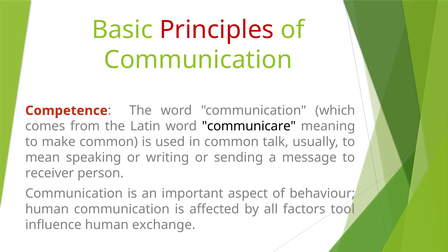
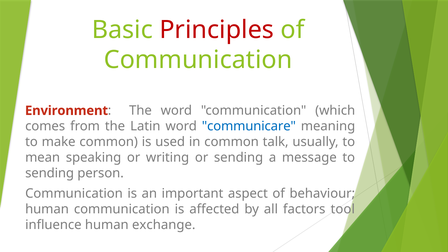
Competence: Competence -> Environment (67, 111)
communicare colour: black -> blue (249, 126)
receiver: receiver -> sending (50, 173)
